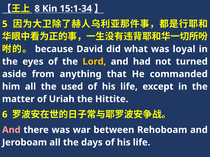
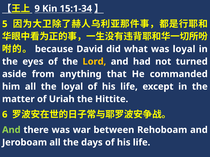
8: 8 -> 9 (37, 9)
the used: used -> loyal (72, 87)
And colour: pink -> light green (11, 130)
